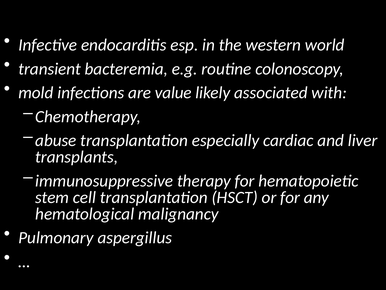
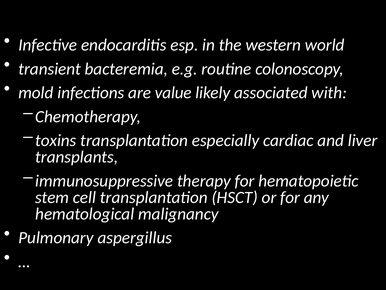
abuse: abuse -> toxins (56, 140)
